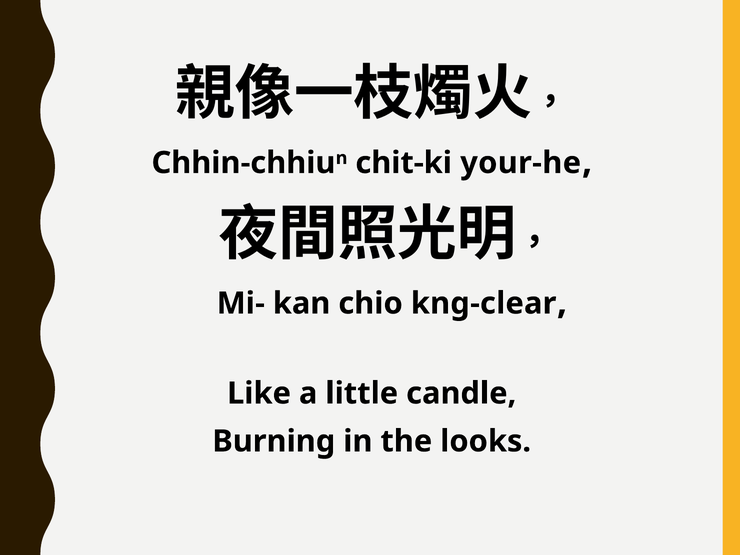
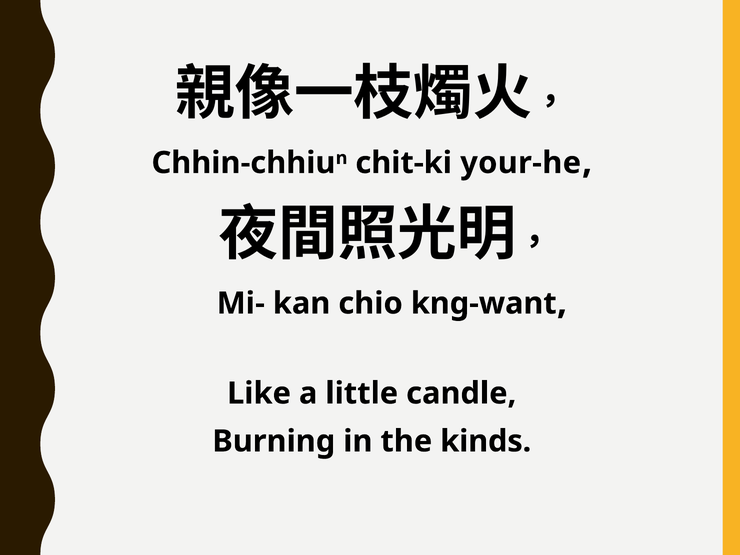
kng-clear: kng-clear -> kng-want (484, 303)
looks: looks -> kinds (486, 441)
